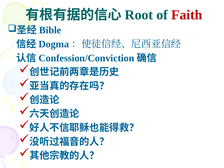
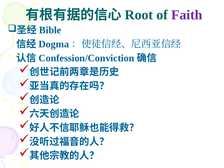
Faith colour: red -> purple (187, 15)
